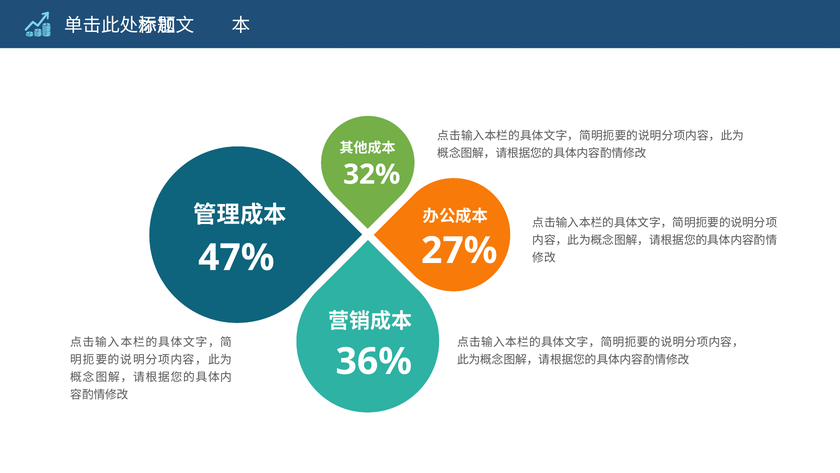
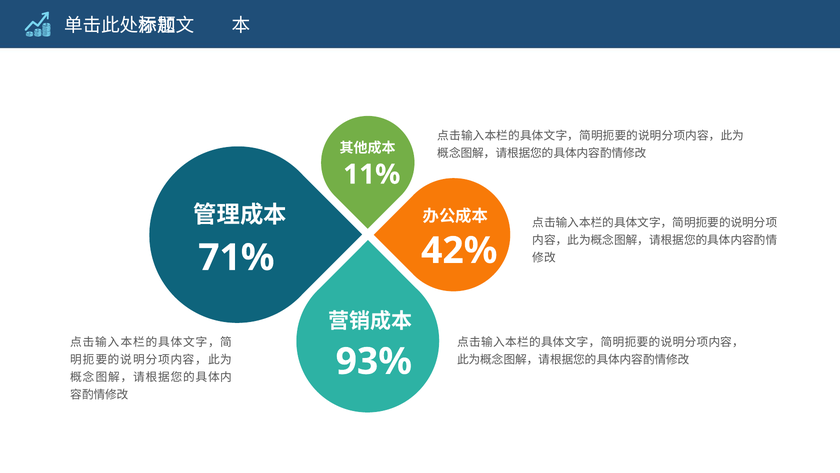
32%: 32% -> 11% (372, 174)
27%: 27% -> 42% (459, 250)
47%: 47% -> 71% (236, 257)
36%: 36% -> 93% (374, 361)
